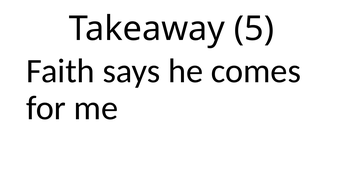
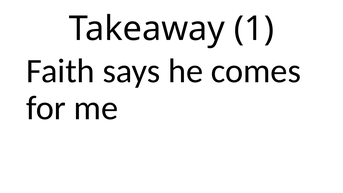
5: 5 -> 1 (254, 29)
